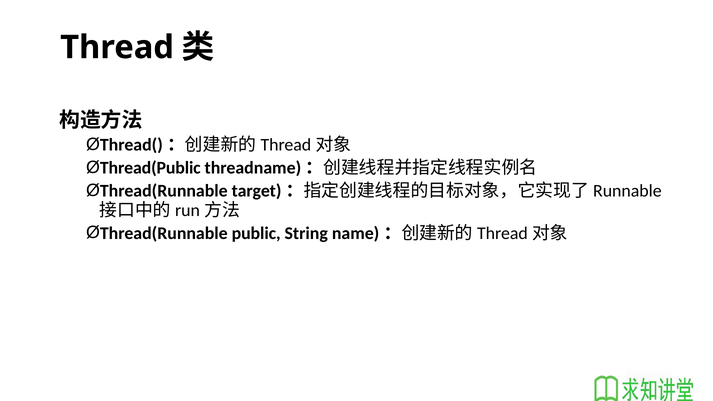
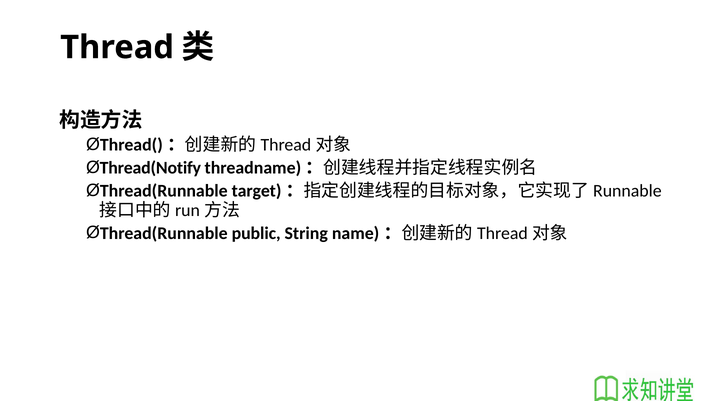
Thread(Public: Thread(Public -> Thread(Notify (150, 168)
